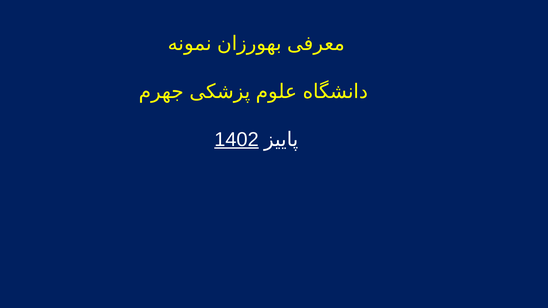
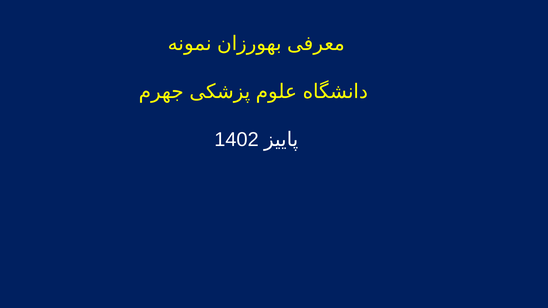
1402 underline: present -> none (236, 140)
